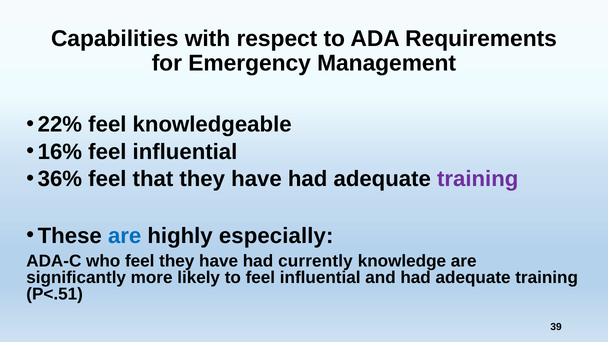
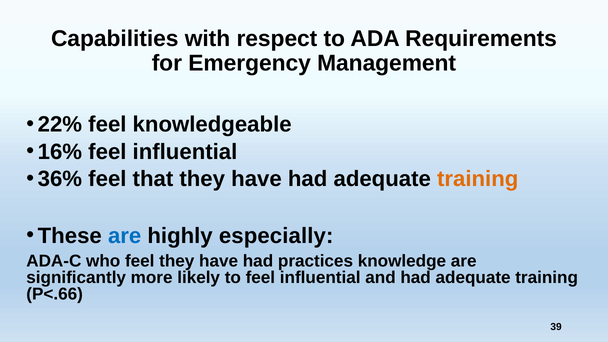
training colour: purple -> orange (478, 179)
currently: currently -> practices (316, 261)
P<.51: P<.51 -> P<.66 (55, 294)
